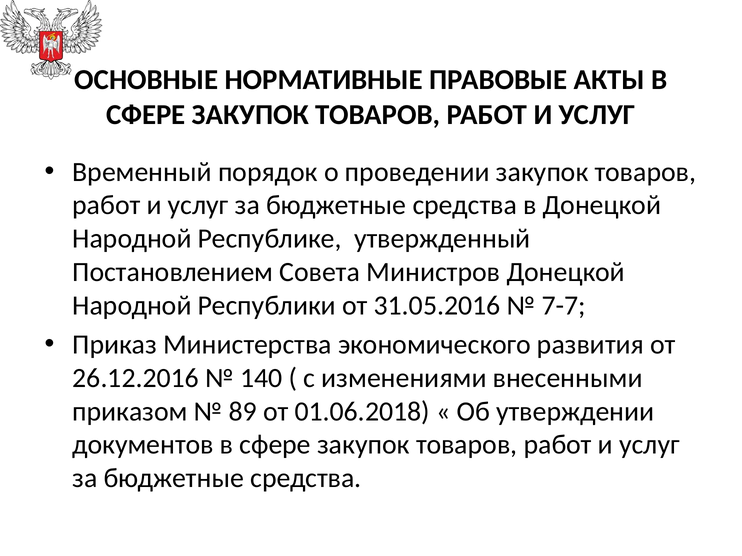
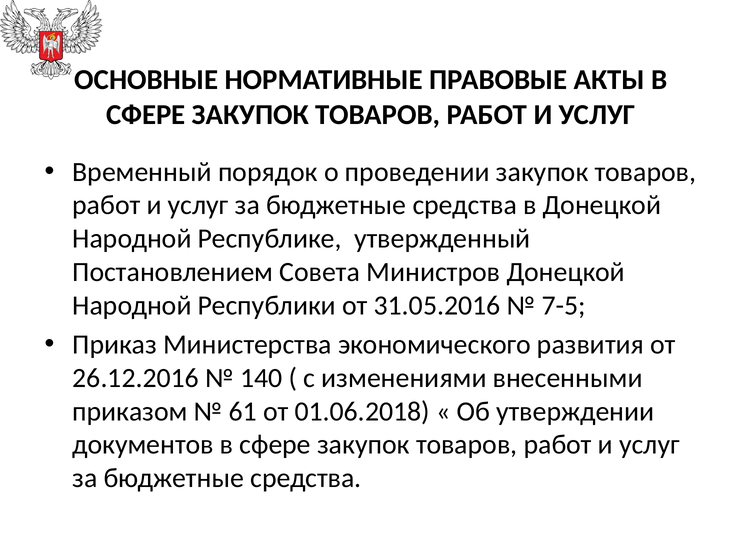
7-7: 7-7 -> 7-5 (564, 306)
89: 89 -> 61 (243, 412)
